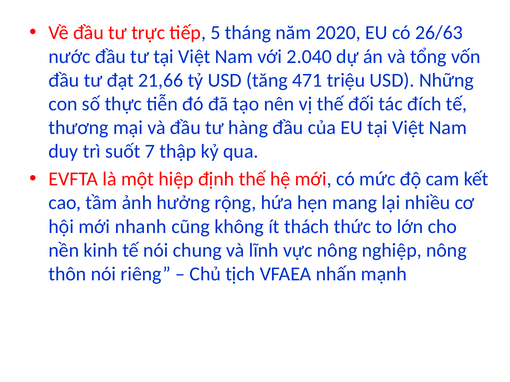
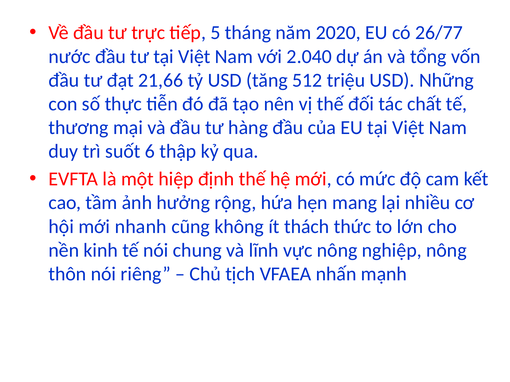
26/63: 26/63 -> 26/77 (439, 33)
471: 471 -> 512 (307, 80)
đích: đích -> chất (424, 104)
7: 7 -> 6 (150, 152)
